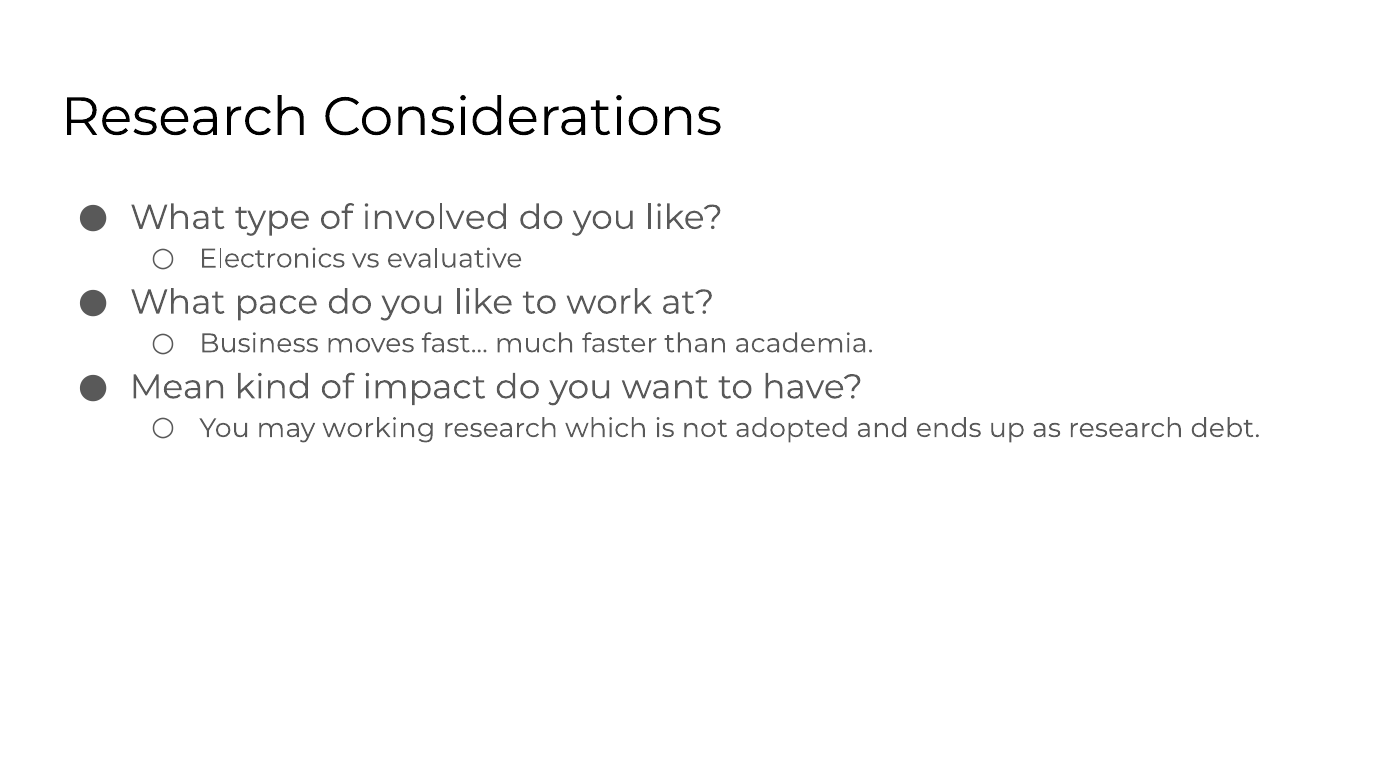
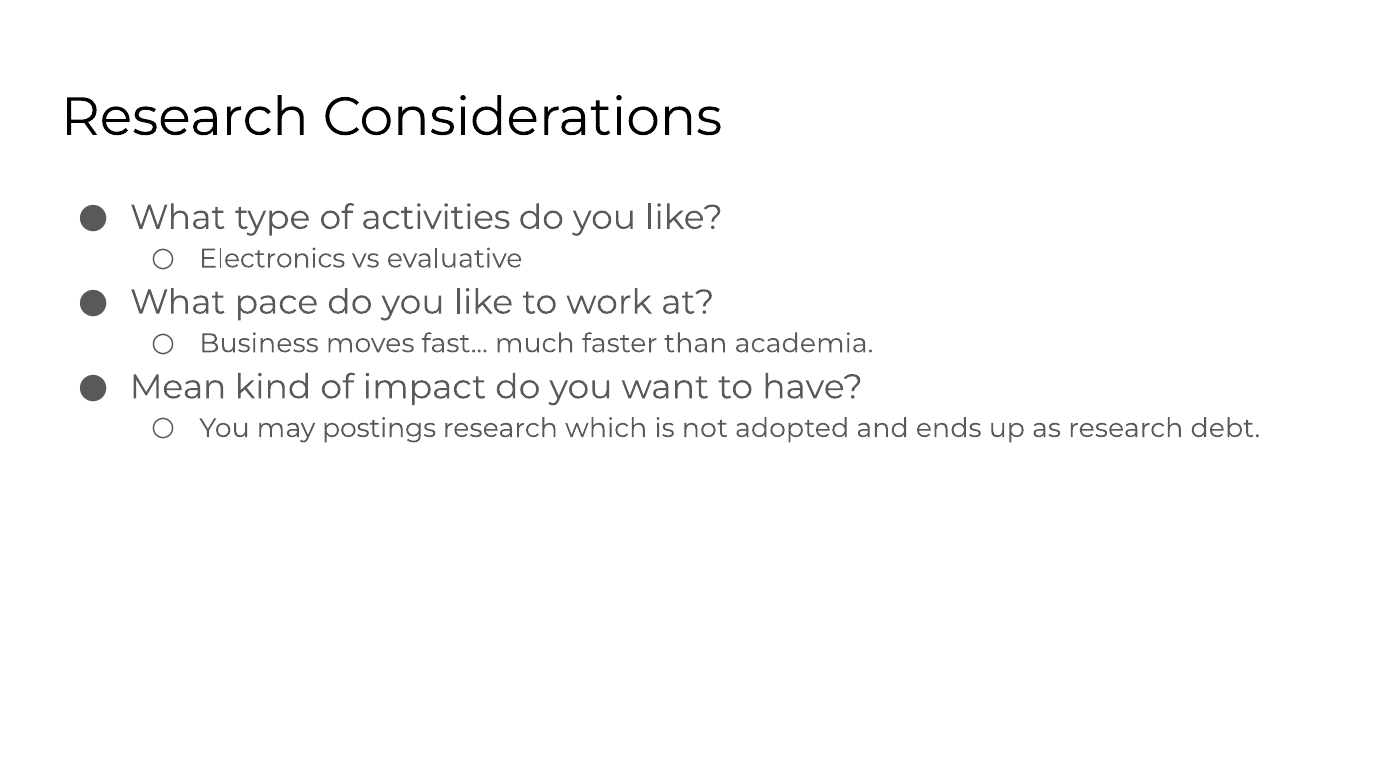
involved: involved -> activities (436, 217)
working: working -> postings (379, 428)
